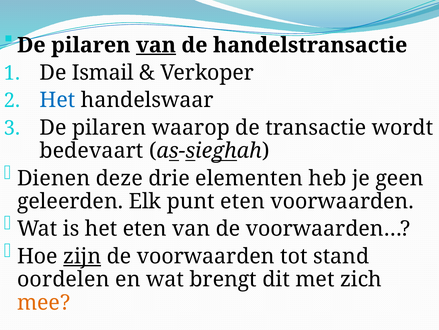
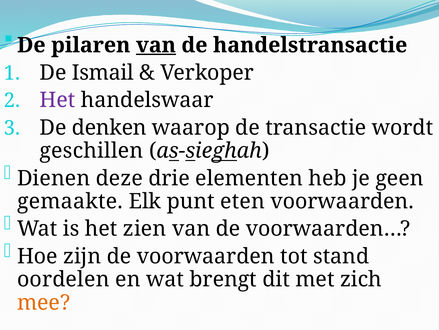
Het colour: blue -> purple (57, 100)
pilaren: pilaren -> denken (109, 127)
bedevaart: bedevaart -> geschillen (91, 150)
geleerden: geleerden -> gemaakte (70, 201)
het eten: eten -> zien (145, 228)
zijn underline: present -> none (82, 256)
